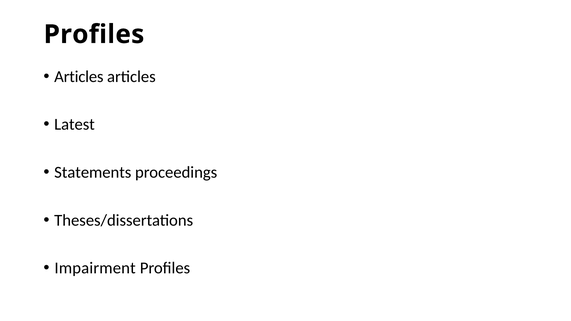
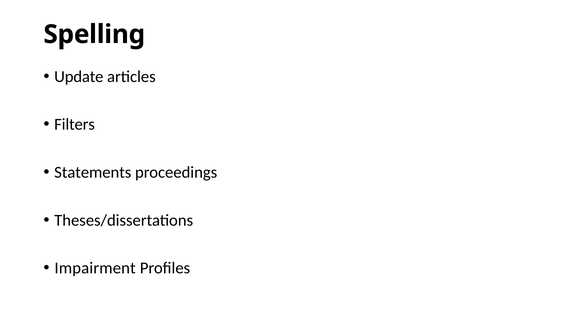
Profiles: Profiles -> Spelling (94, 34)
Articles: Articles -> Update (79, 77)
Latest: Latest -> Filters (75, 125)
